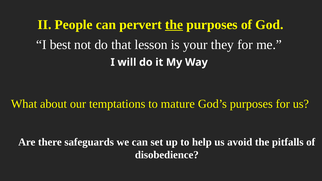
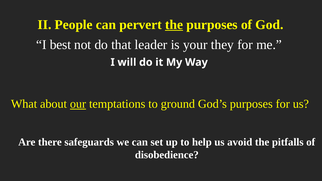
lesson: lesson -> leader (151, 45)
our underline: none -> present (78, 104)
mature: mature -> ground (178, 104)
